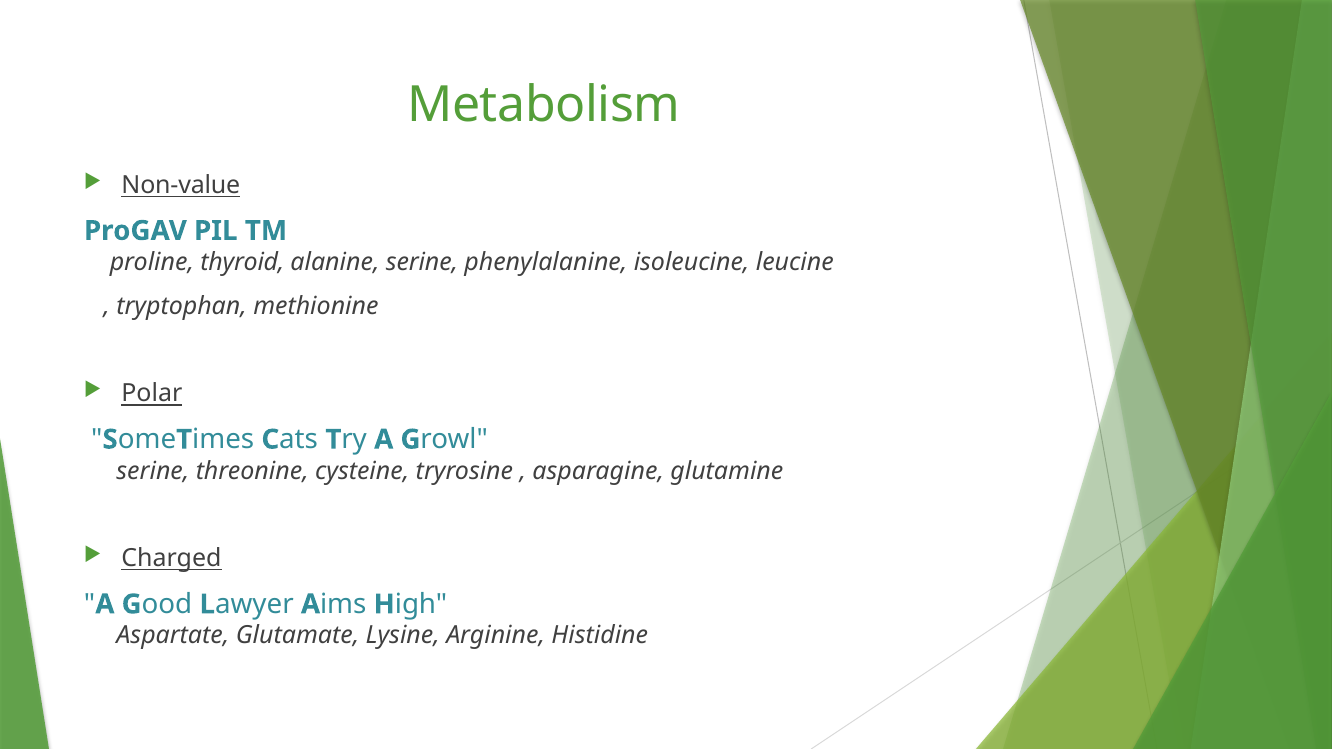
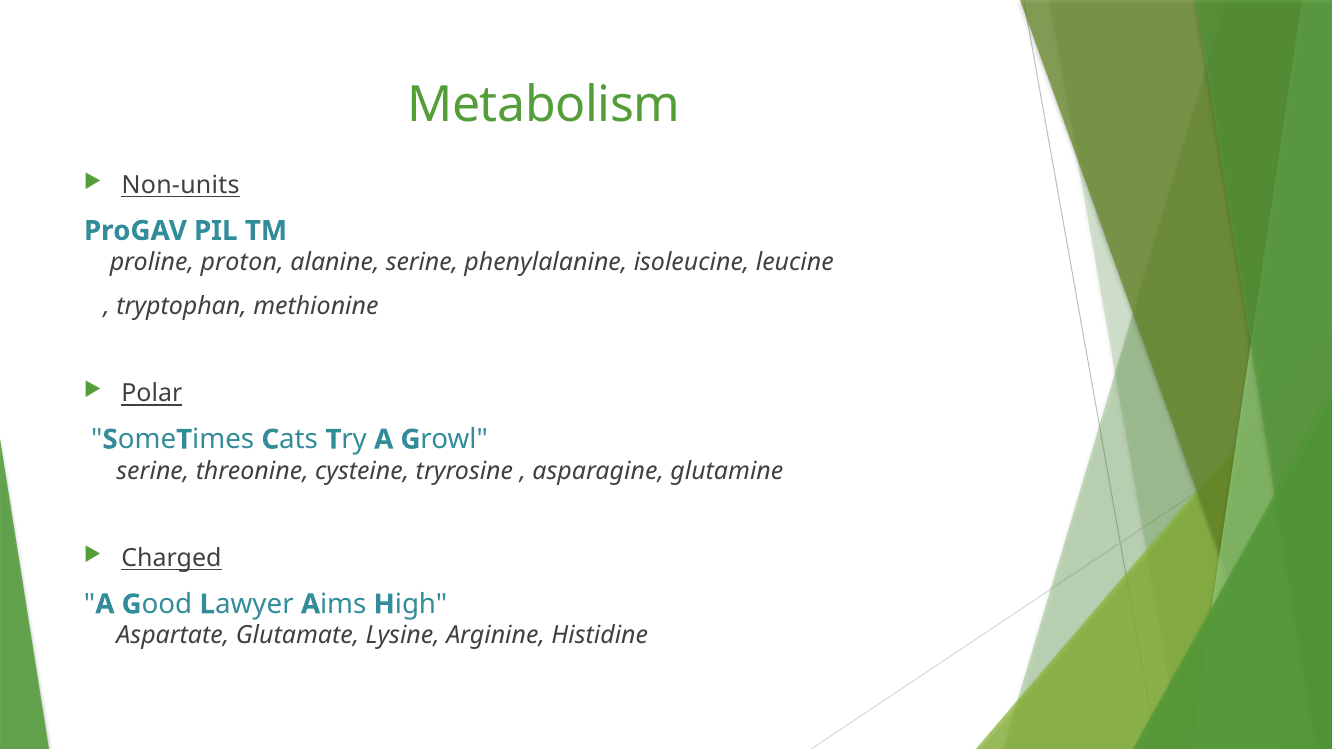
Non-value: Non-value -> Non-units (181, 185)
thyroid: thyroid -> proton (242, 262)
